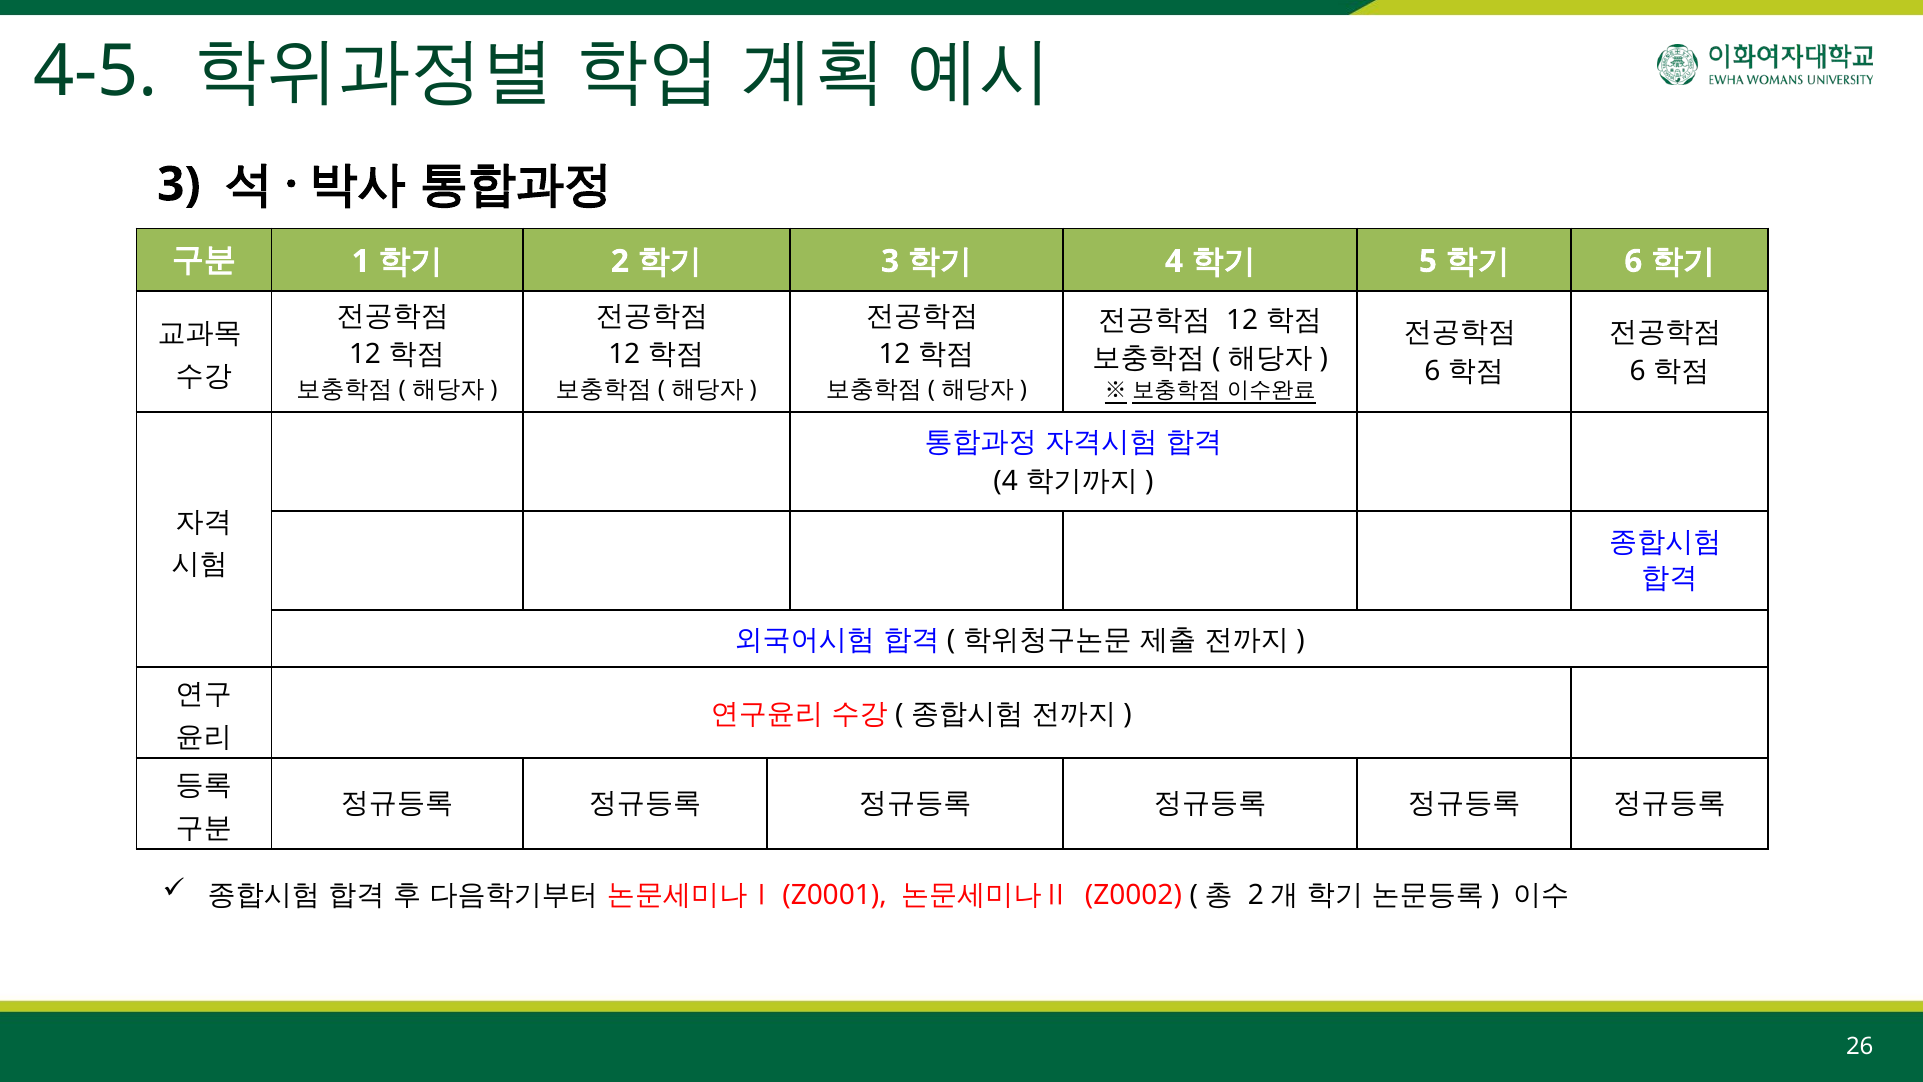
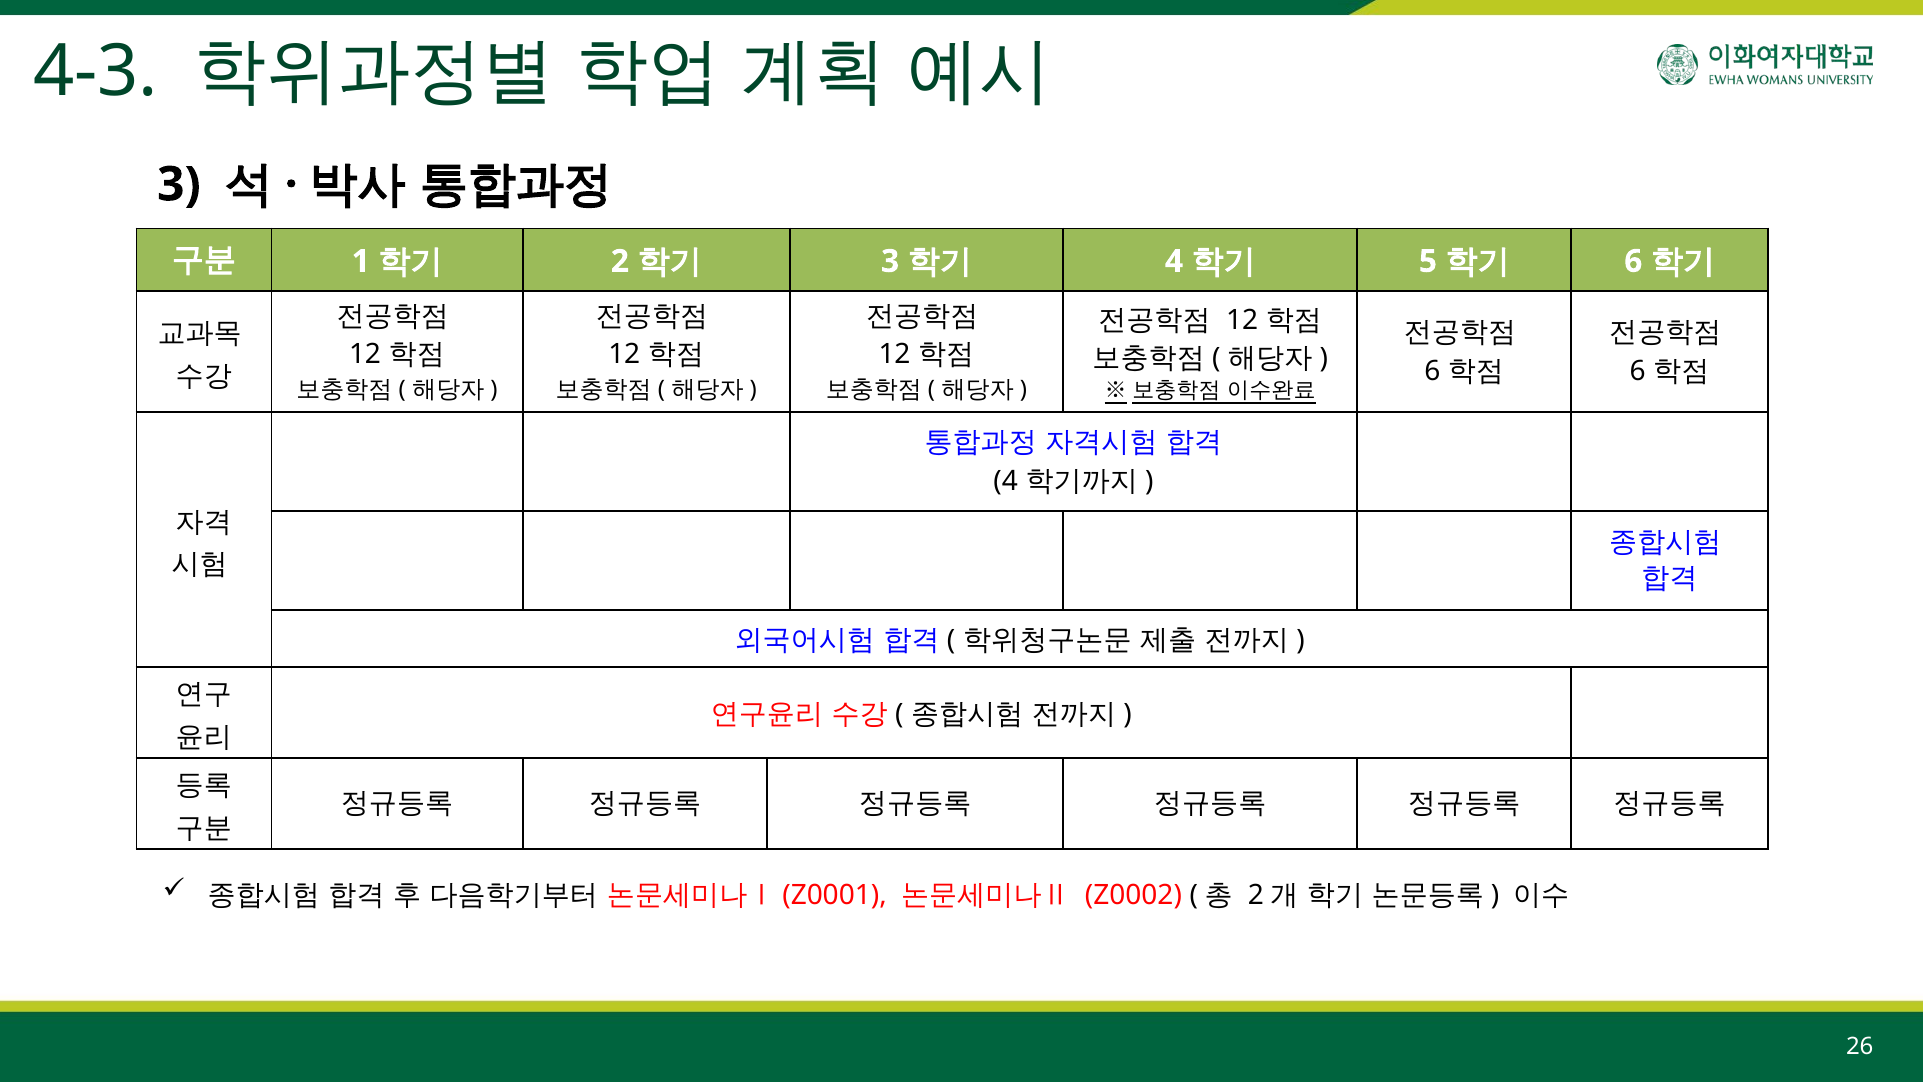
4-5: 4-5 -> 4-3 (96, 72)
